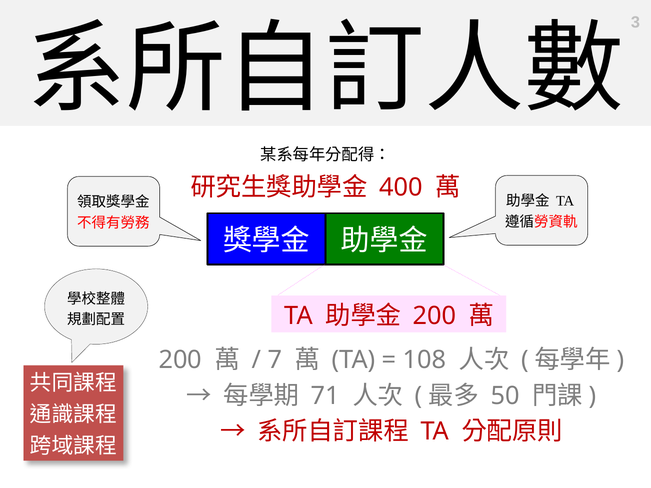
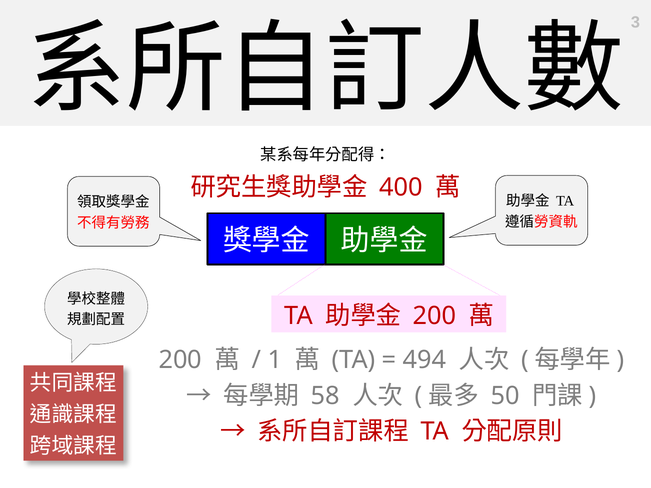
7: 7 -> 1 (275, 360)
108: 108 -> 494 (425, 360)
71: 71 -> 58 (325, 396)
